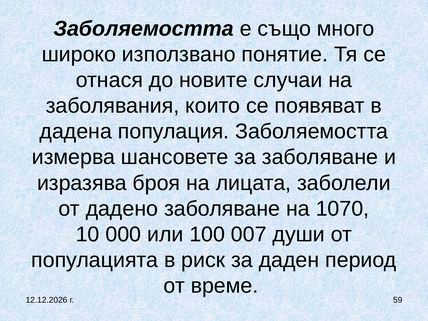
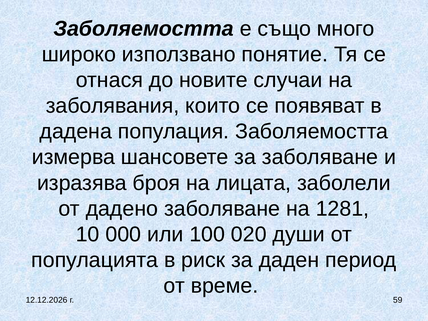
1070: 1070 -> 1281 (343, 209)
007: 007 -> 020 (249, 234)
